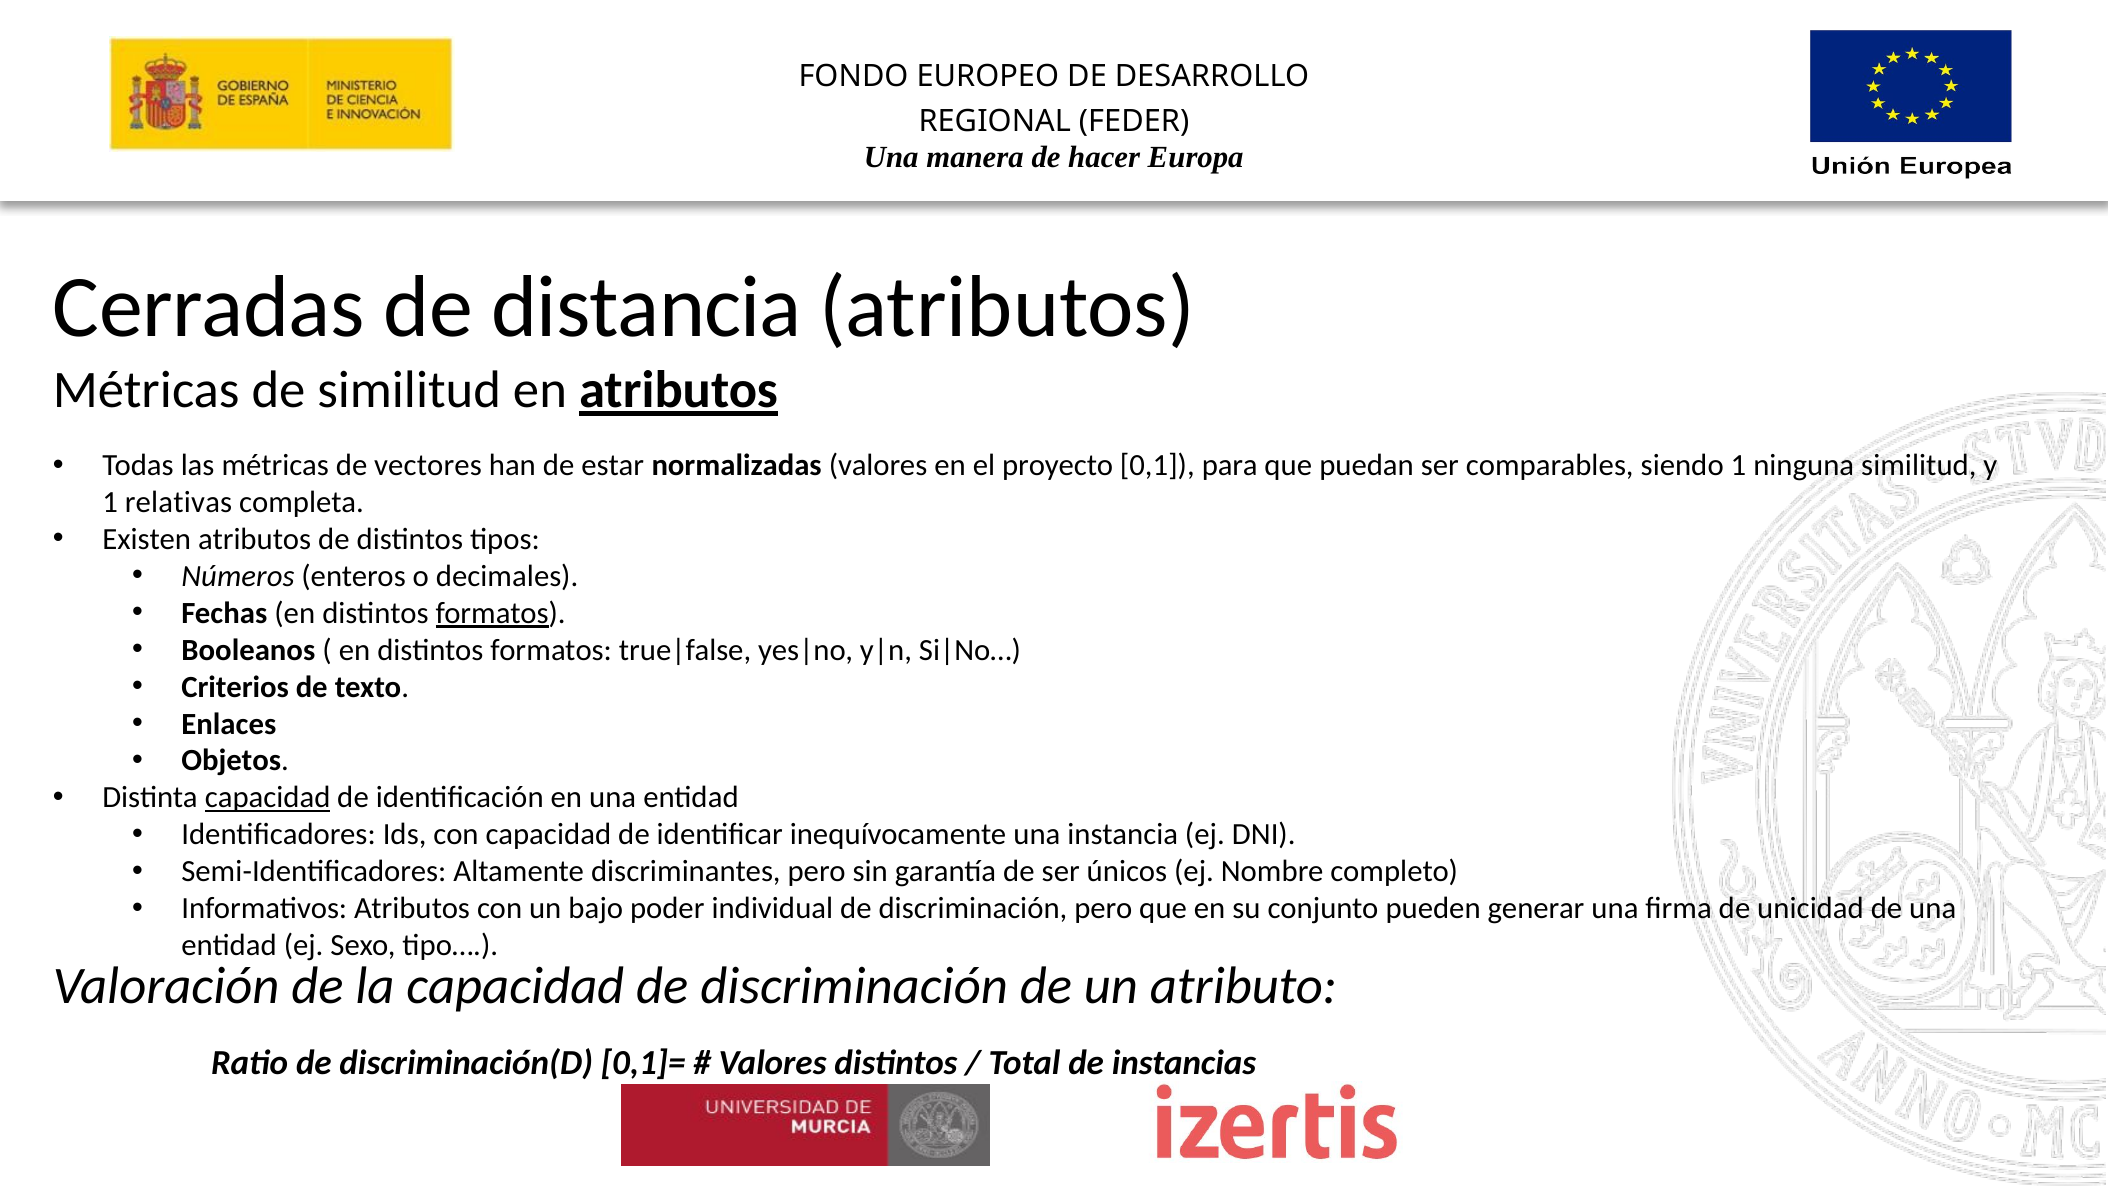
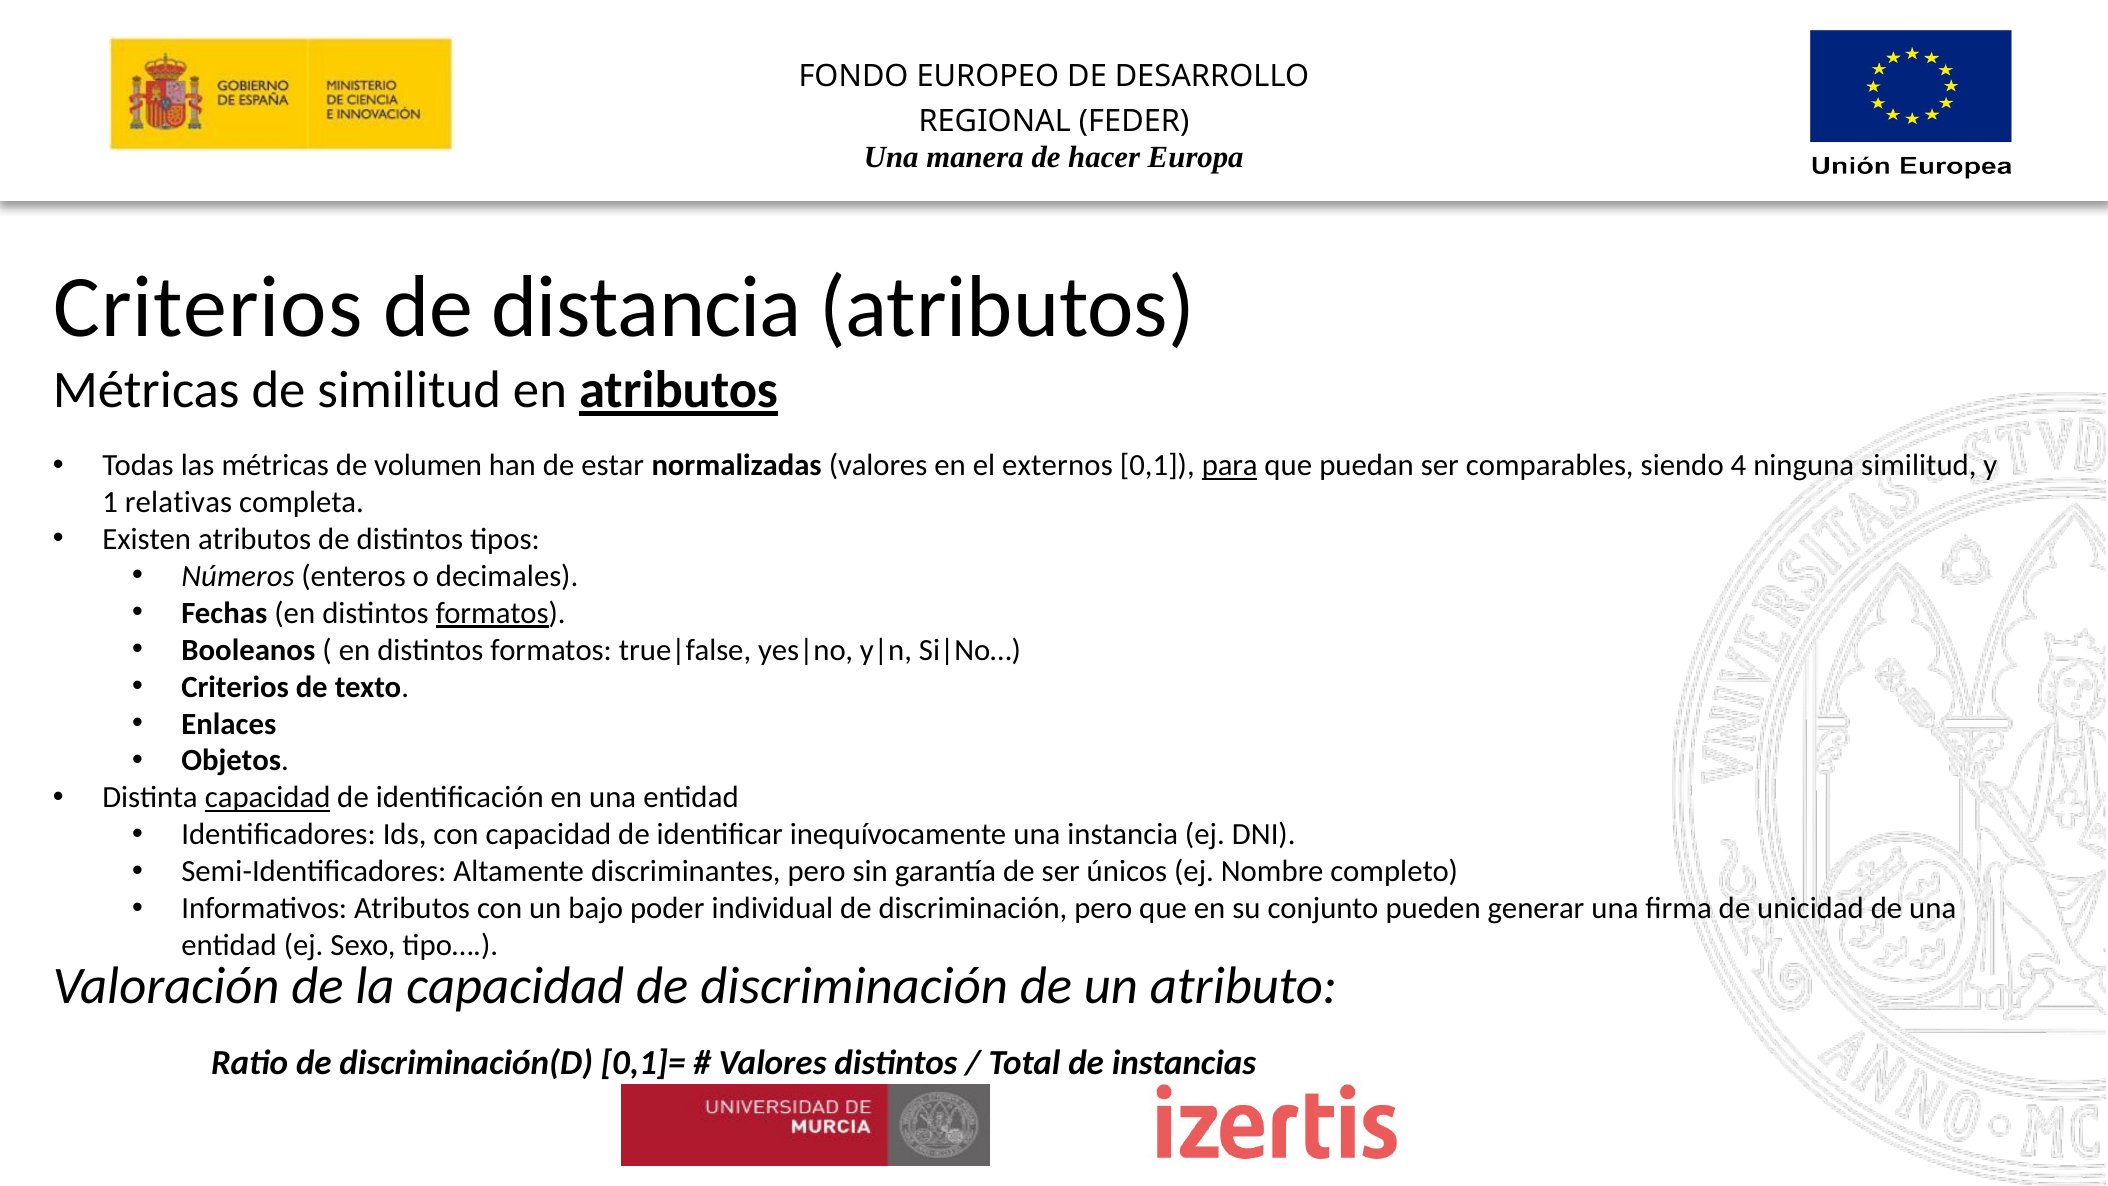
Cerradas: Cerradas -> Criterios (208, 307)
vectores: vectores -> volumen (428, 465)
proyecto: proyecto -> externos (1057, 465)
para underline: none -> present (1230, 465)
siendo 1: 1 -> 4 (1738, 465)
